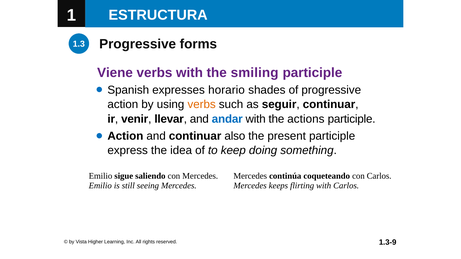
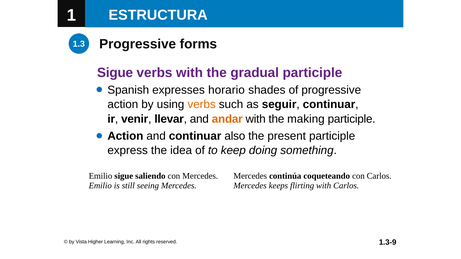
Viene: Viene -> Sigue (115, 73)
smiling: smiling -> gradual (255, 73)
andar colour: blue -> orange (227, 119)
actions: actions -> making (306, 119)
